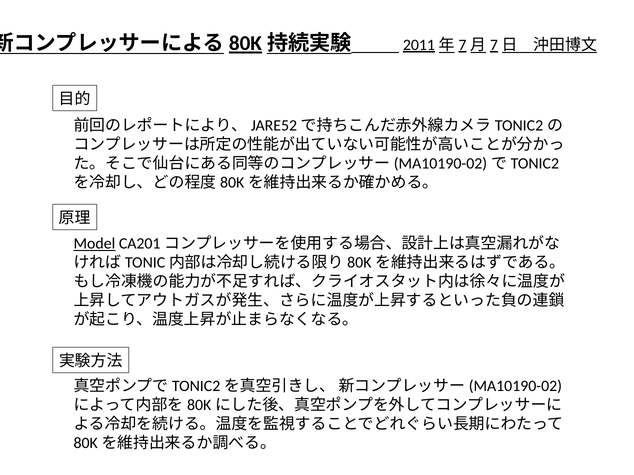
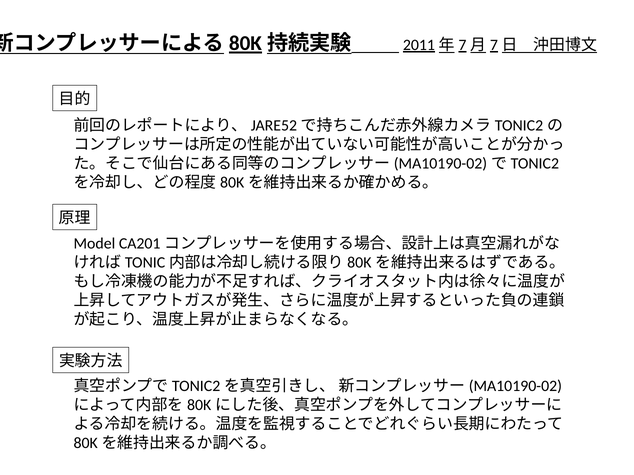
Model underline: present -> none (94, 244)
